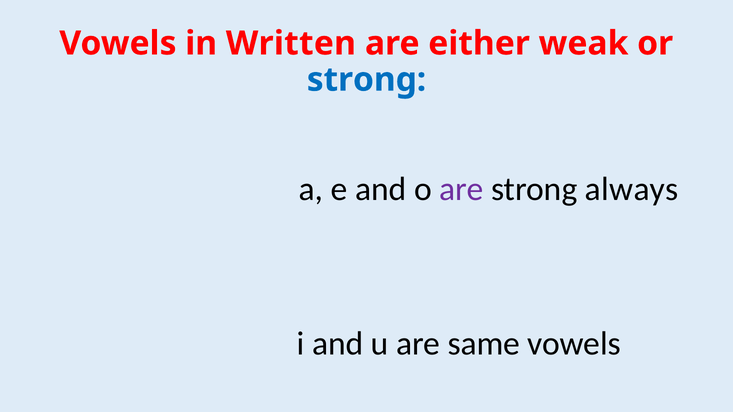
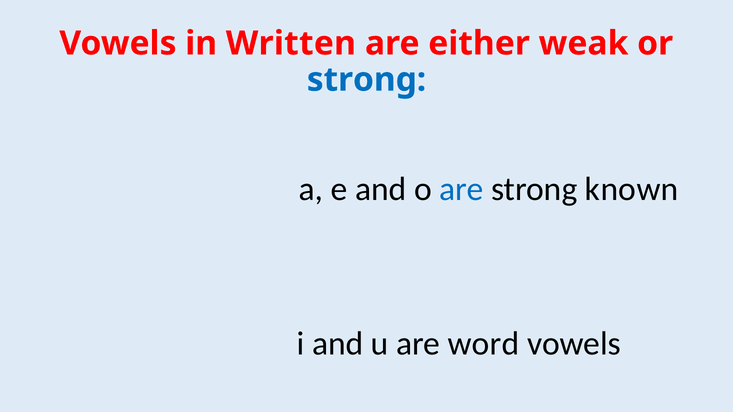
are colour: purple -> blue (461, 189)
always: always -> known (632, 189)
same: same -> word (484, 344)
